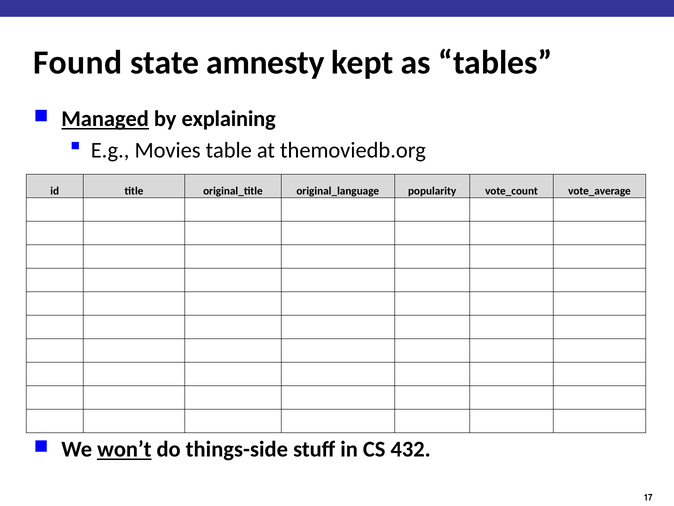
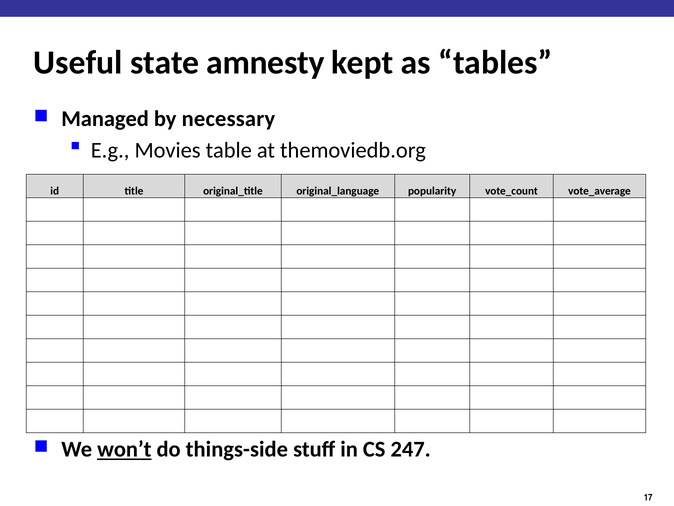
Found: Found -> Useful (78, 63)
Managed underline: present -> none (105, 119)
explaining: explaining -> necessary (228, 119)
432: 432 -> 247 (411, 449)
